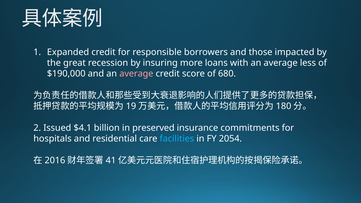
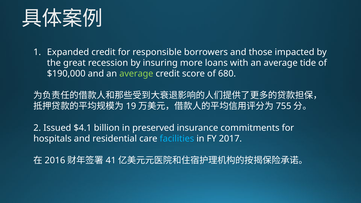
less: less -> tide (308, 63)
average colour: pink -> light green (136, 74)
180: 180 -> 755 (284, 106)
2054: 2054 -> 2017 (230, 139)
